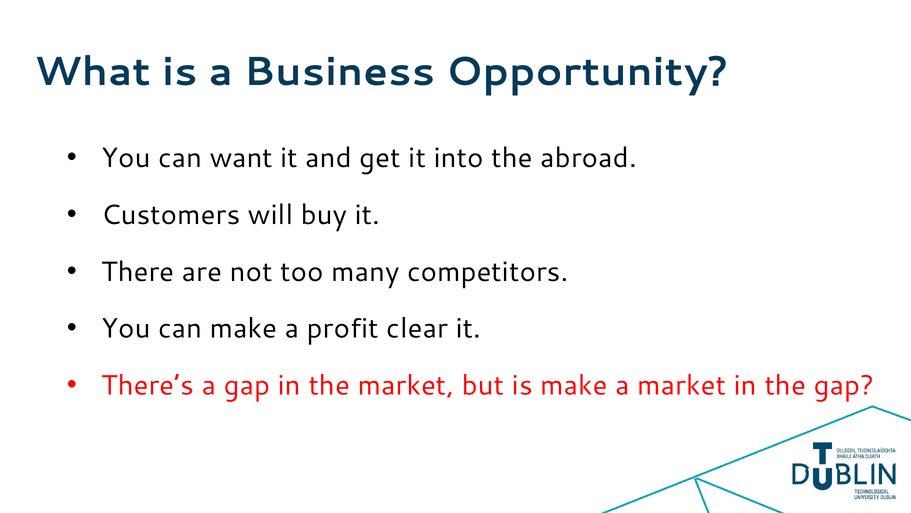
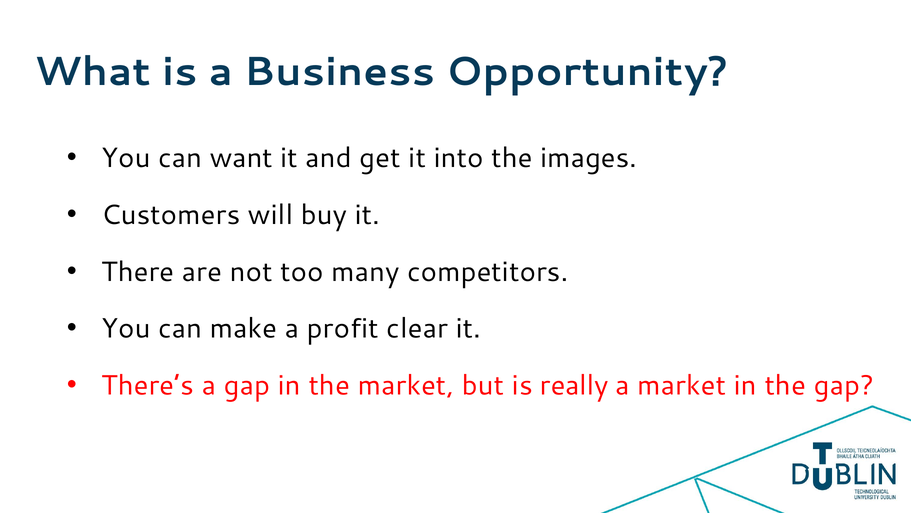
abroad: abroad -> images (589, 158)
is make: make -> really (574, 385)
